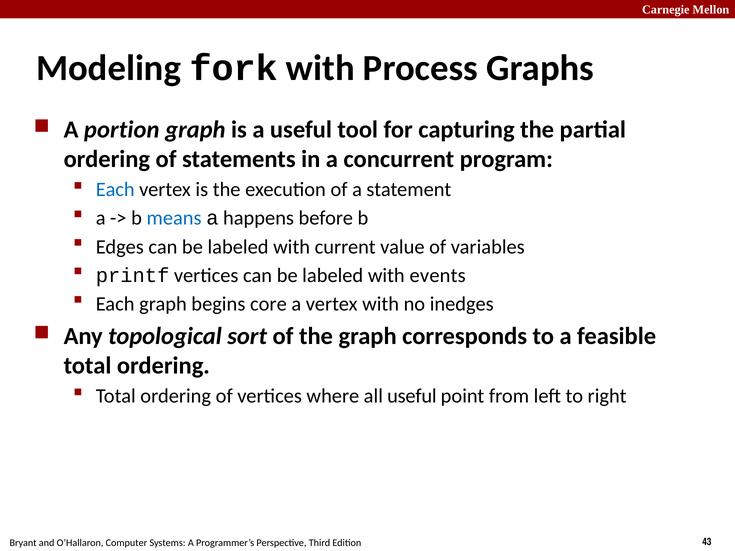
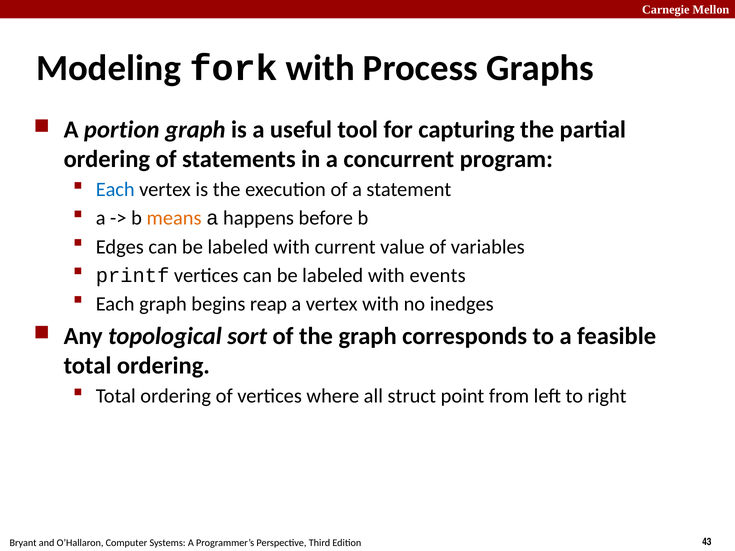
means colour: blue -> orange (174, 218)
core: core -> reap (269, 304)
all useful: useful -> struct (412, 396)
